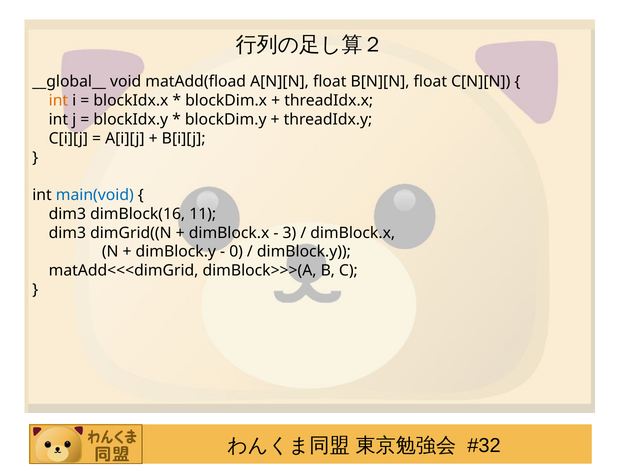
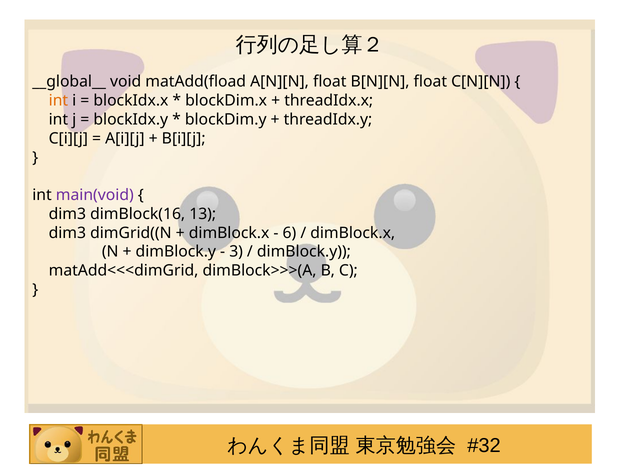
main(void colour: blue -> purple (95, 195)
11: 11 -> 13 (203, 214)
3: 3 -> 6 (289, 233)
0: 0 -> 3 (236, 252)
